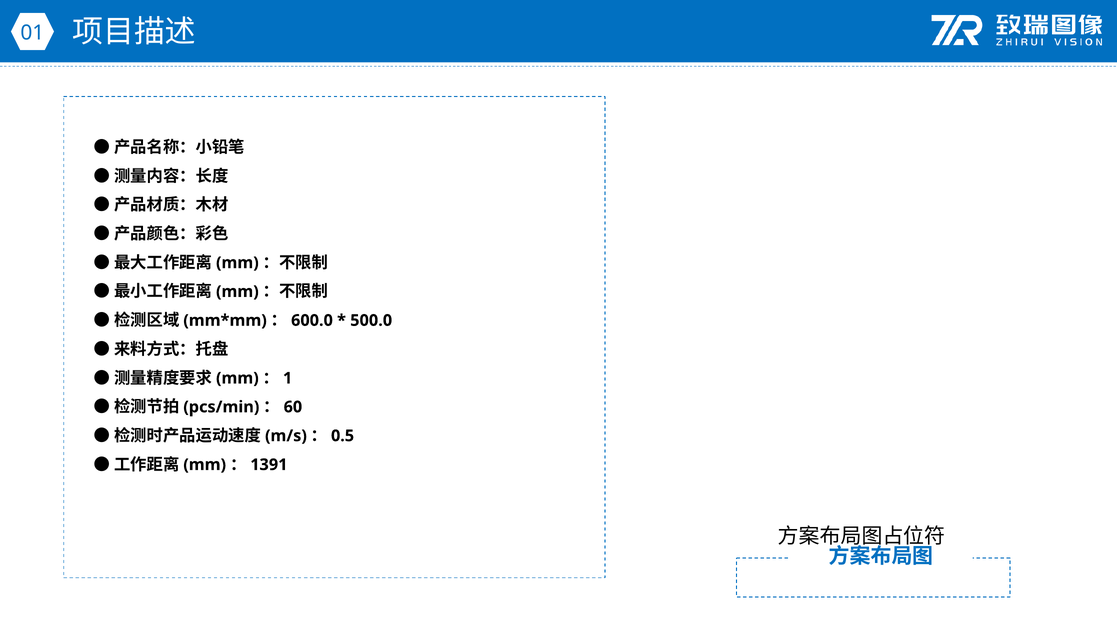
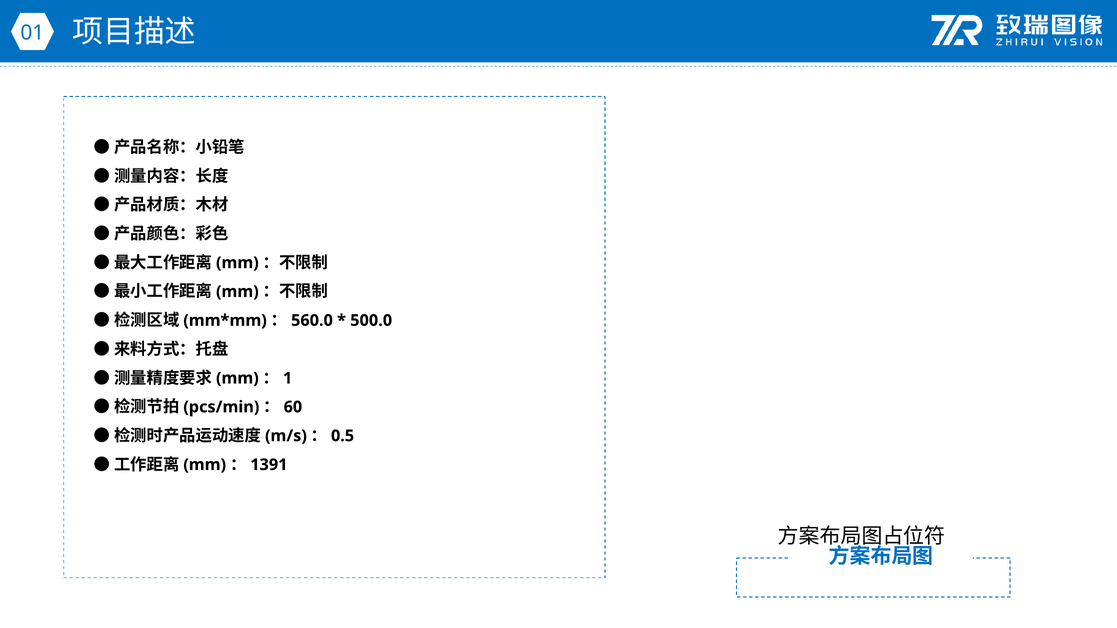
600.0: 600.0 -> 560.0 (312, 321)
